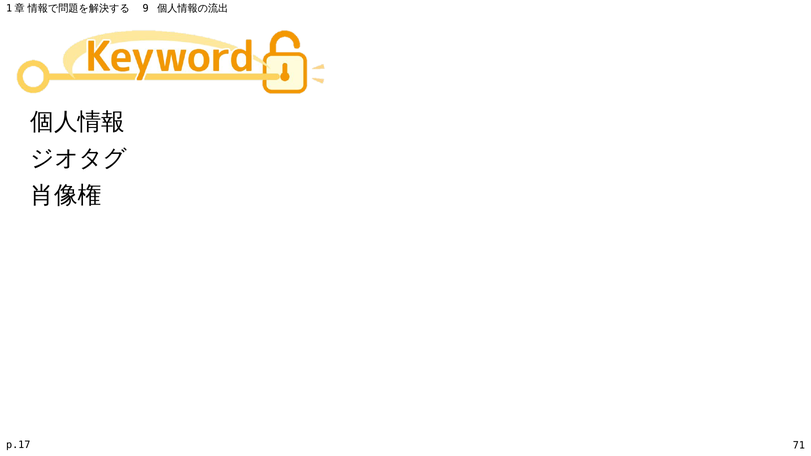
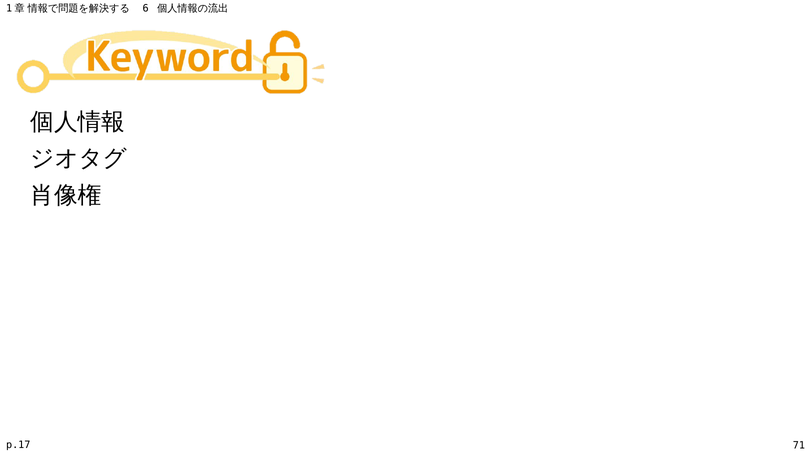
9: 9 -> 6 (146, 8)
